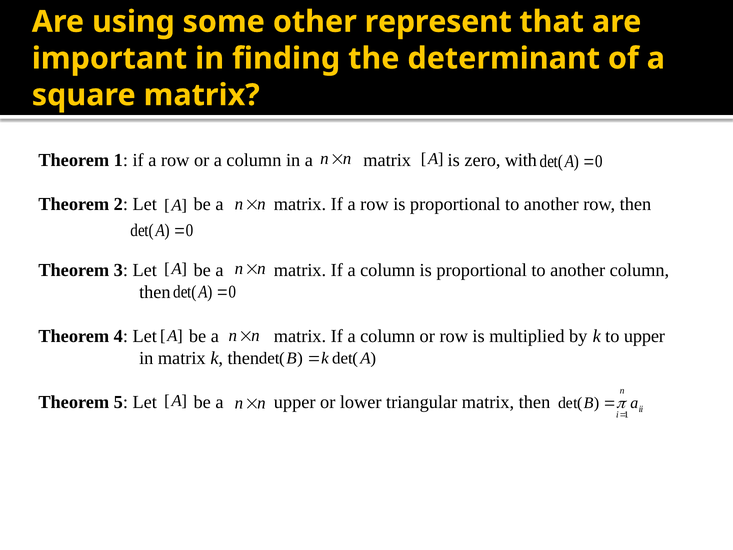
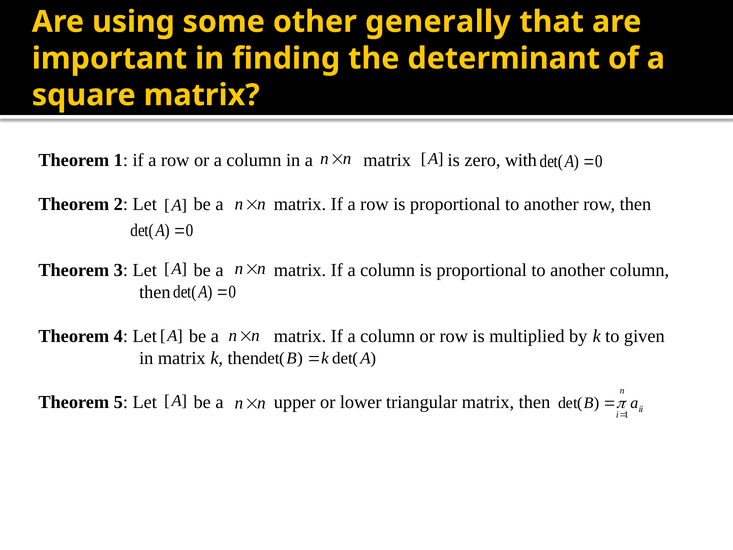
represent: represent -> generally (438, 22)
to upper: upper -> given (644, 336)
